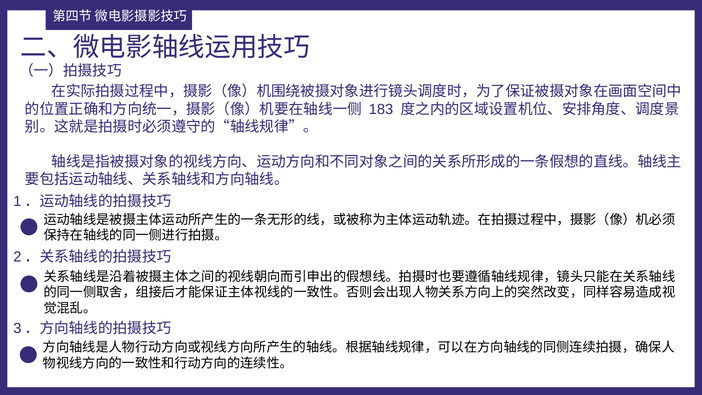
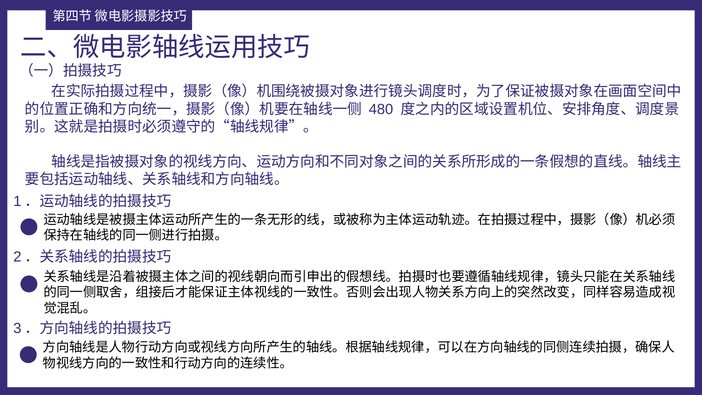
183: 183 -> 480 (381, 109)
